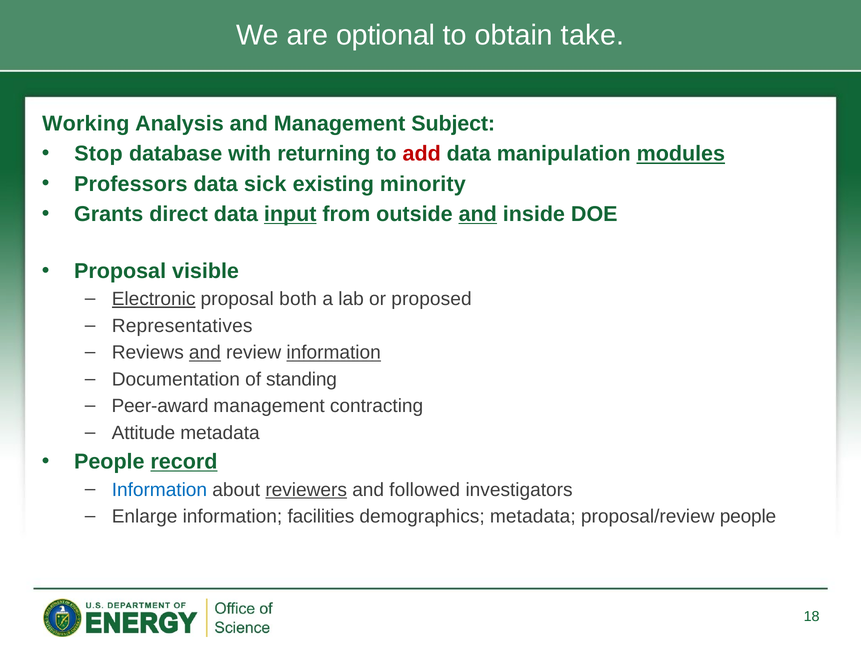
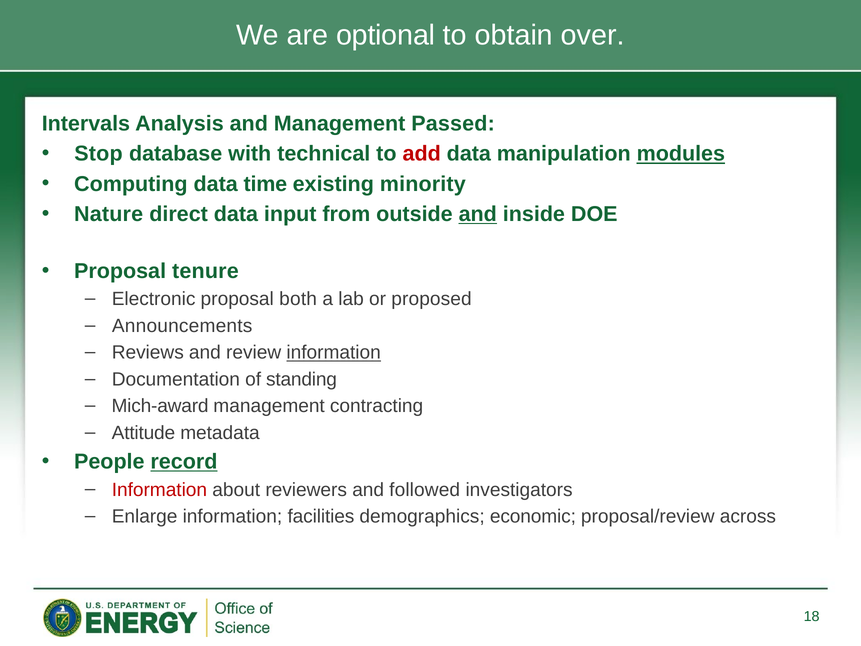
take: take -> over (593, 35)
Working: Working -> Intervals (86, 124)
Subject: Subject -> Passed (453, 124)
returning: returning -> technical (324, 154)
Professors: Professors -> Computing (131, 184)
sick: sick -> time (265, 184)
Grants: Grants -> Nature (109, 214)
input underline: present -> none (290, 214)
visible: visible -> tenure (205, 271)
Electronic underline: present -> none (154, 299)
Representatives: Representatives -> Announcements (182, 326)
and underline: present -> none (205, 352)
Peer-award: Peer-award -> Mich-award (160, 406)
Information colour: blue -> red (159, 490)
reviewers underline: present -> none (306, 490)
demographics metadata: metadata -> economic (533, 516)
proposal/review people: people -> across (748, 516)
